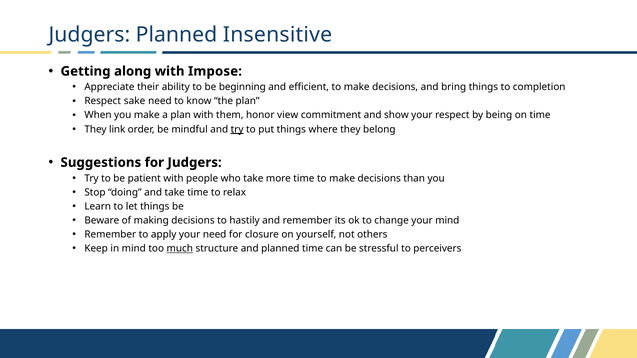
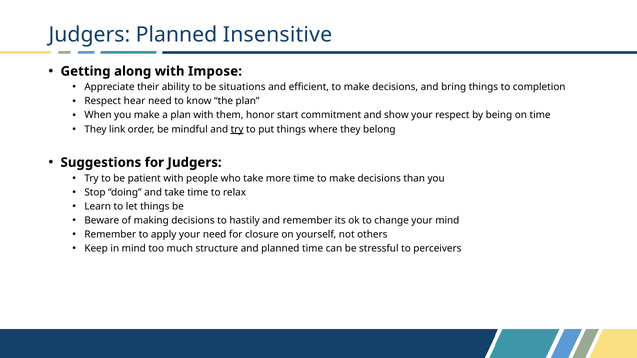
beginning: beginning -> situations (242, 87)
sake: sake -> hear (135, 101)
view: view -> start (288, 115)
much underline: present -> none (180, 249)
